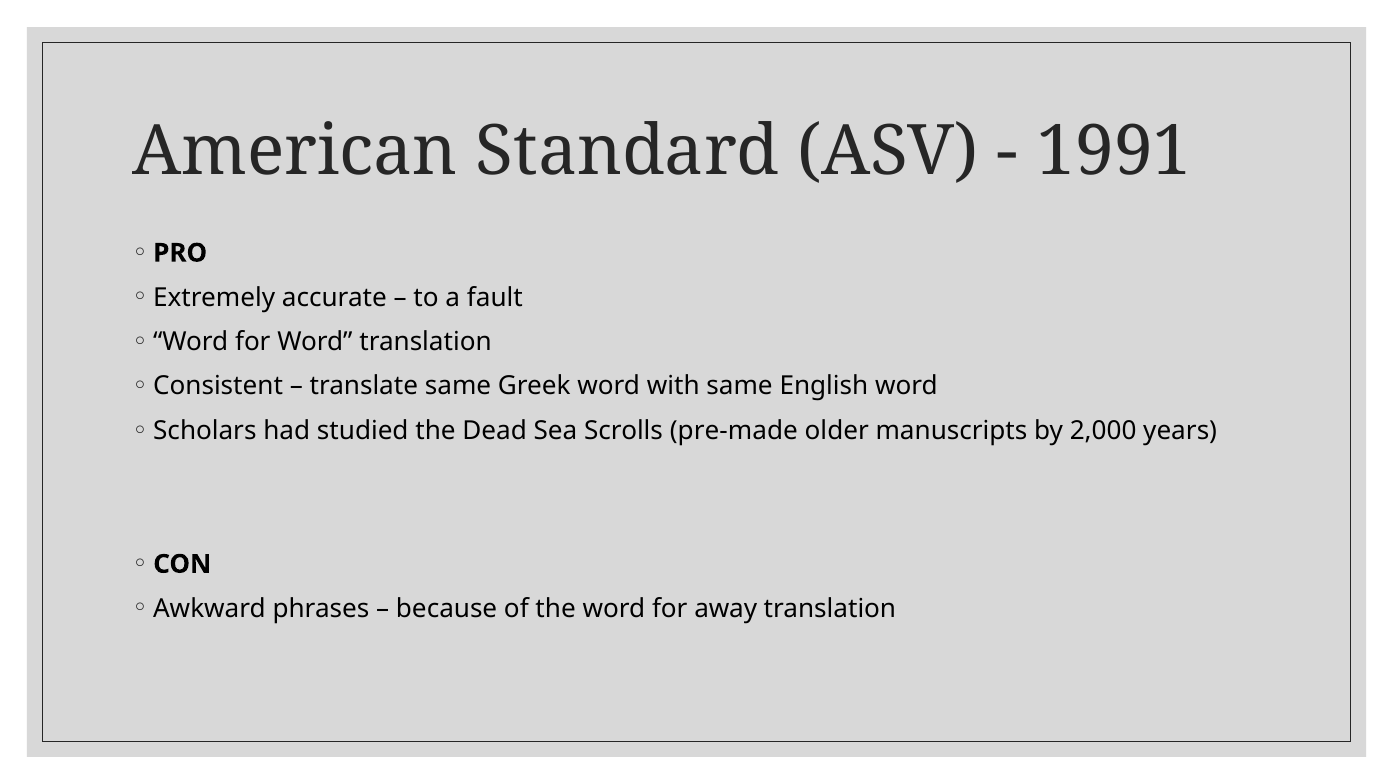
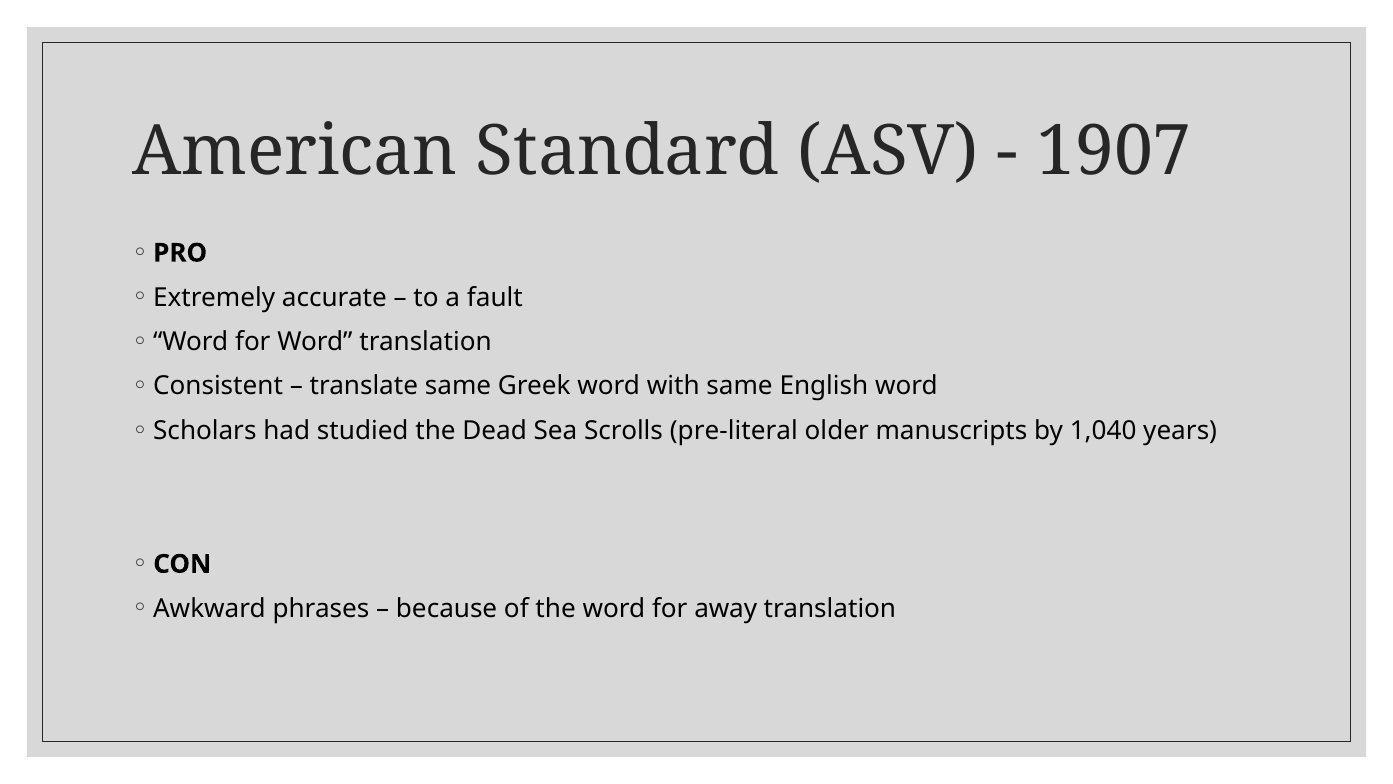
1991: 1991 -> 1907 (1114, 151)
pre-made: pre-made -> pre-literal (734, 431)
2,000: 2,000 -> 1,040 (1103, 431)
